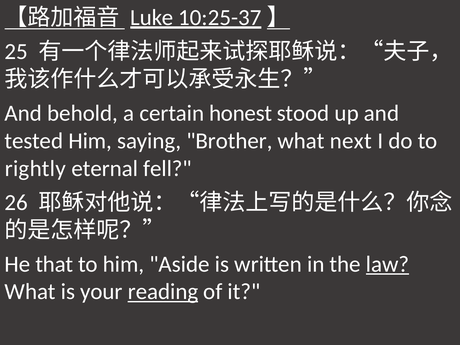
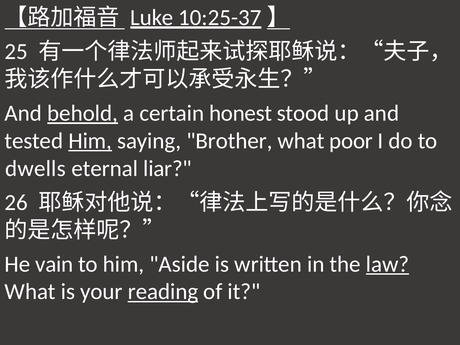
behold underline: none -> present (83, 113)
Him underline: none -> present (90, 141)
next: next -> poor (351, 141)
rightly: rightly -> dwells (35, 168)
fell: fell -> liar (168, 168)
that: that -> vain (54, 264)
